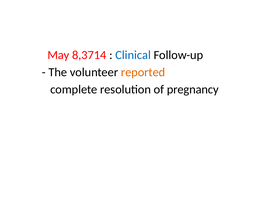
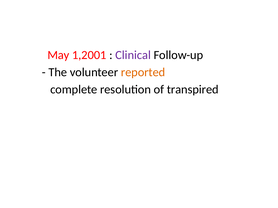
8,3714: 8,3714 -> 1,2001 (89, 55)
Clinical colour: blue -> purple (133, 55)
pregnancy: pregnancy -> transpired (193, 90)
